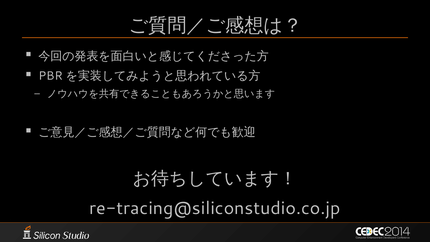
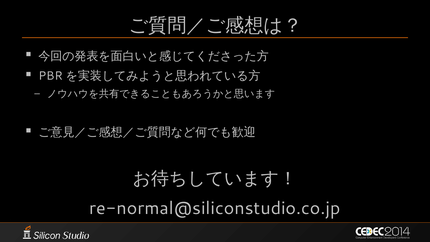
re-tracing@siliconstudio.co.jp: re-tracing@siliconstudio.co.jp -> re-normal@siliconstudio.co.jp (215, 208)
